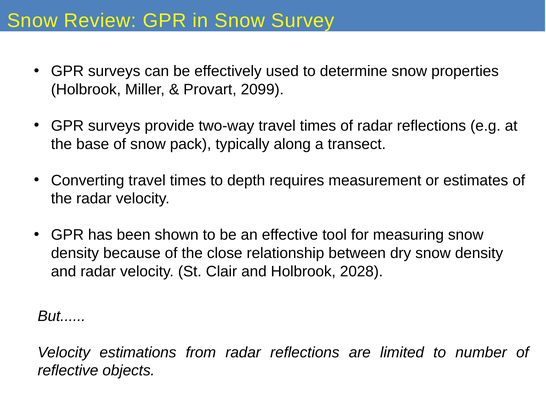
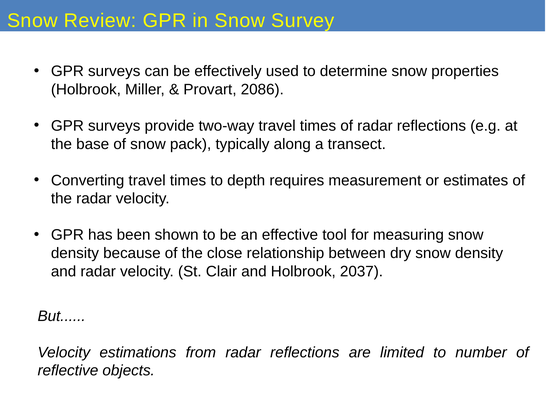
2099: 2099 -> 2086 (262, 90)
2028: 2028 -> 2037 (362, 272)
